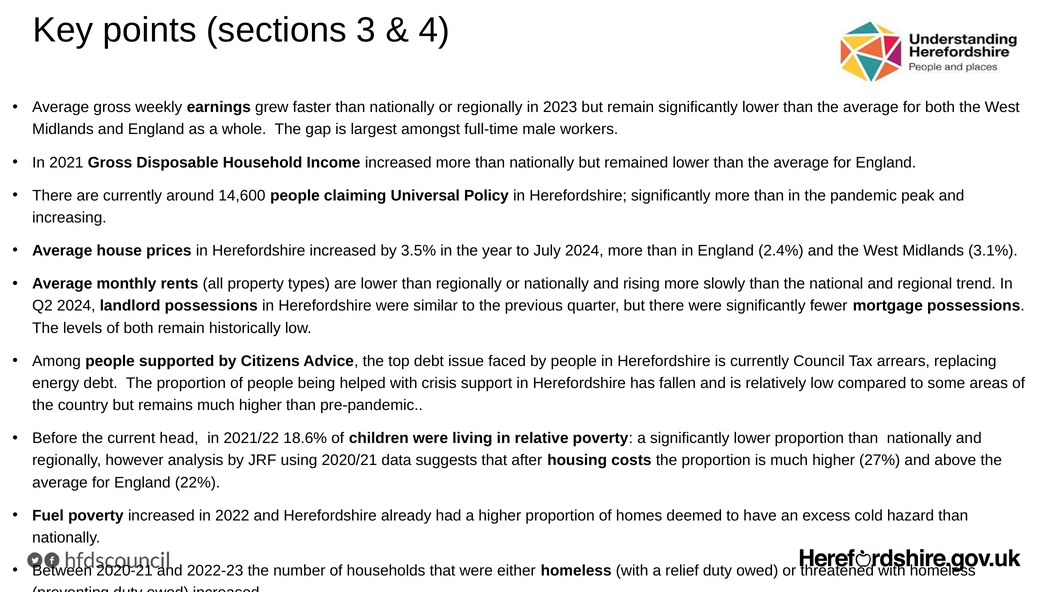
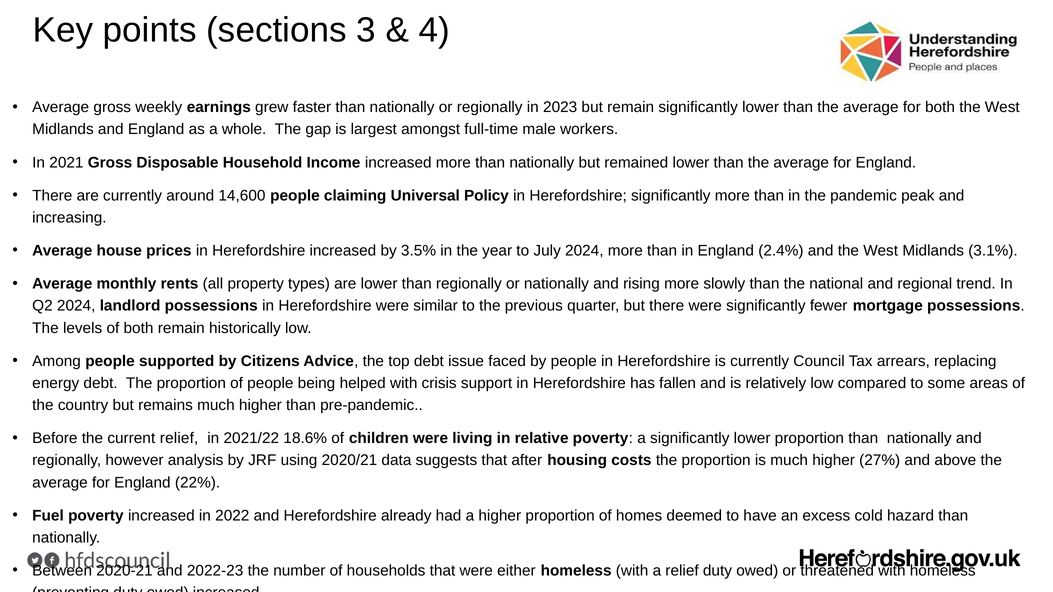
current head: head -> relief (179, 438)
